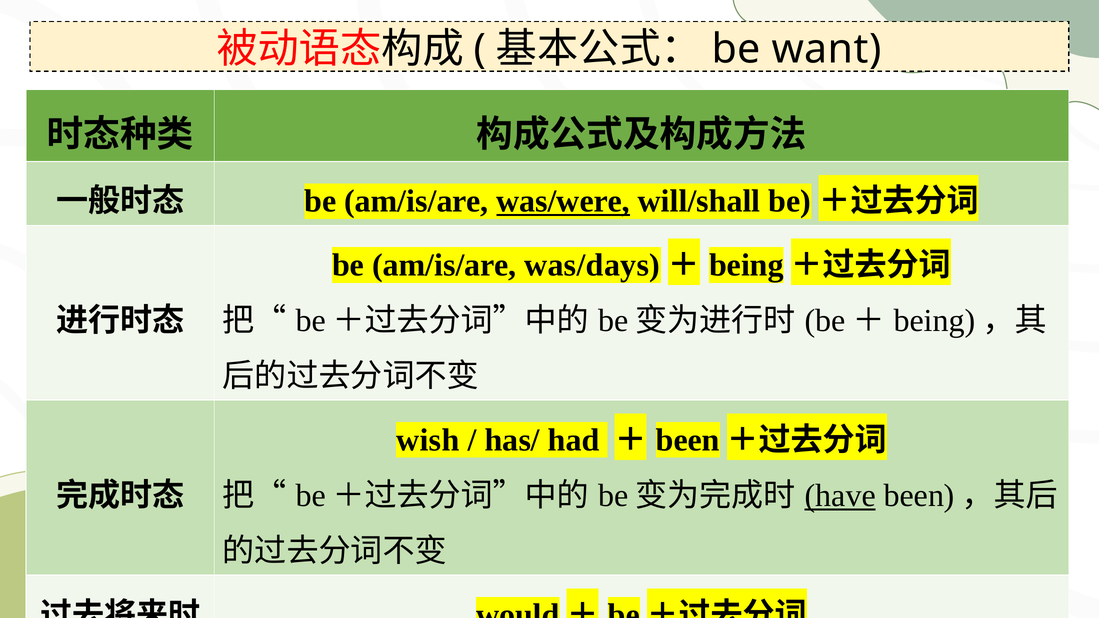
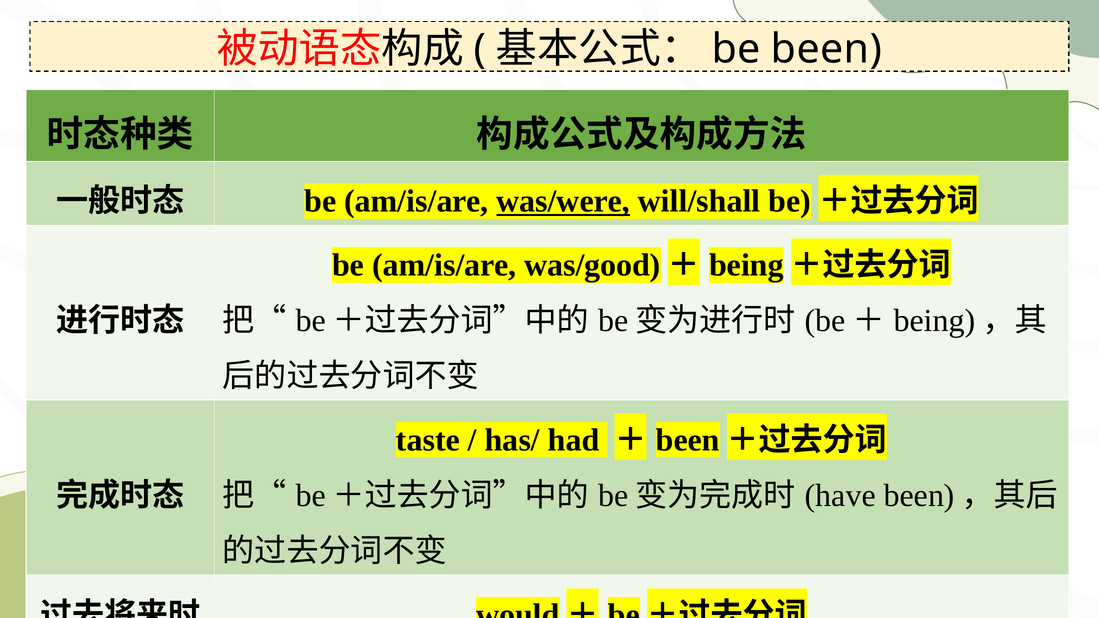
be want: want -> been (826, 49)
was/days: was/days -> was/good (592, 265)
wish: wish -> taste (428, 440)
have underline: present -> none (840, 496)
